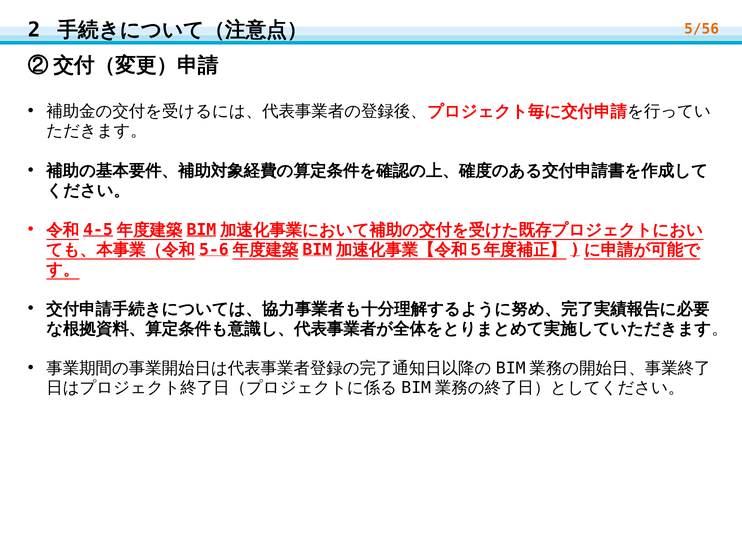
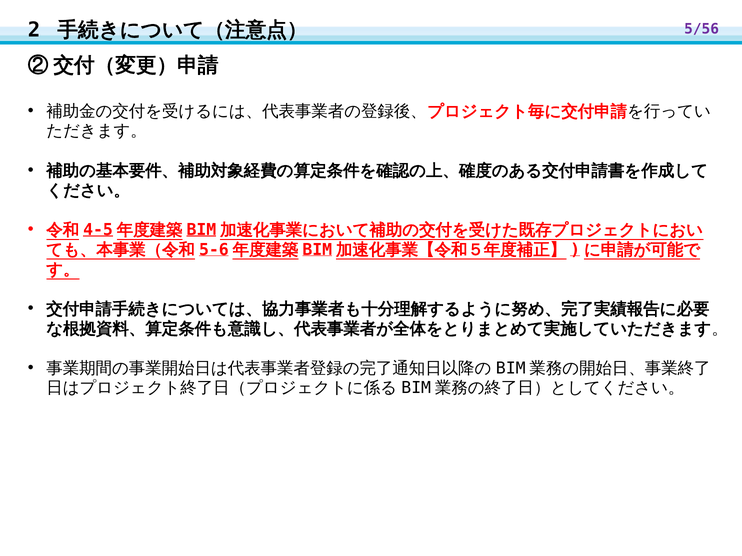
5/56 colour: orange -> purple (702, 29)
